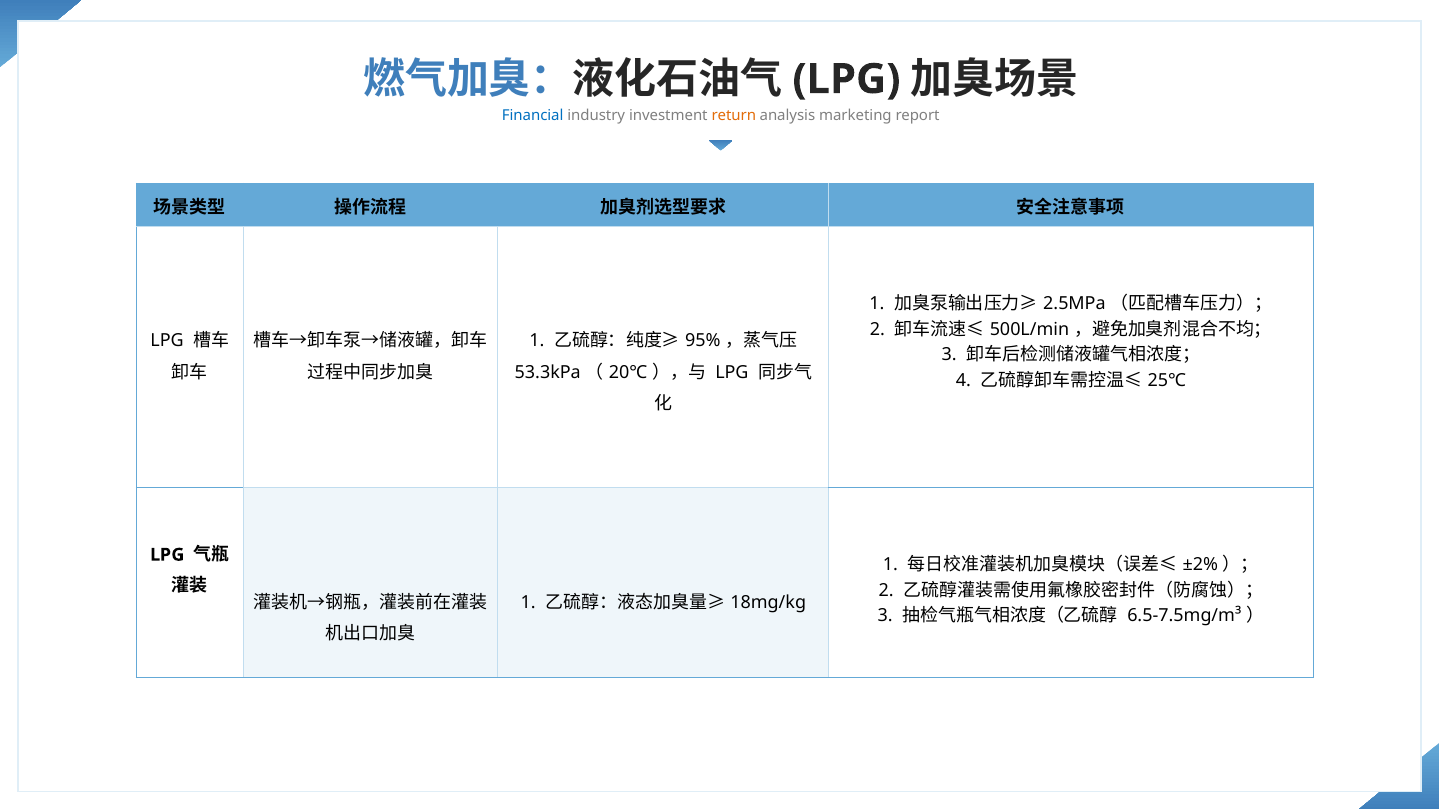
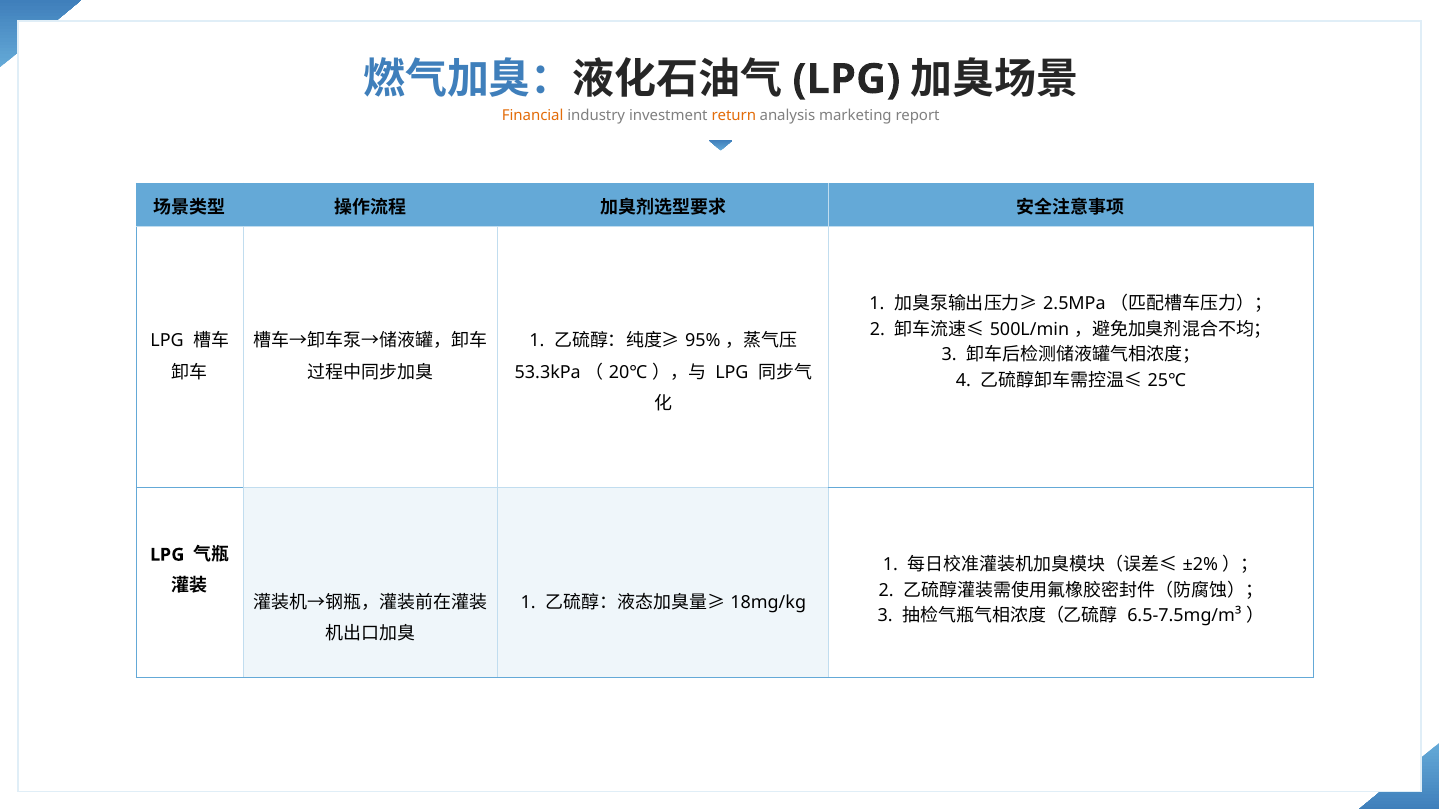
Financial colour: blue -> orange (533, 115)
